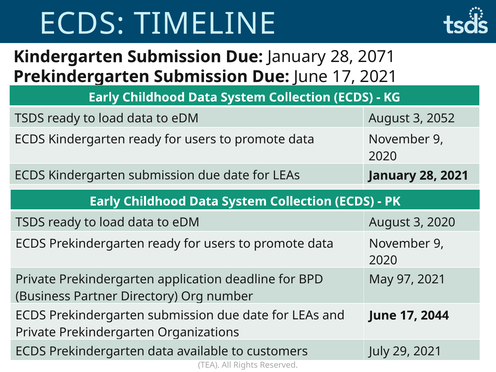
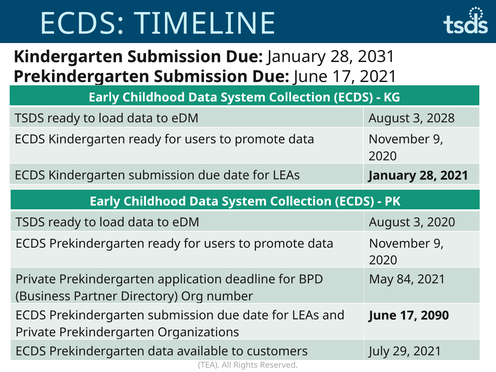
2071: 2071 -> 2031 (377, 57)
2052: 2052 -> 2028 (441, 118)
97: 97 -> 84 (405, 280)
2044: 2044 -> 2090 (435, 315)
